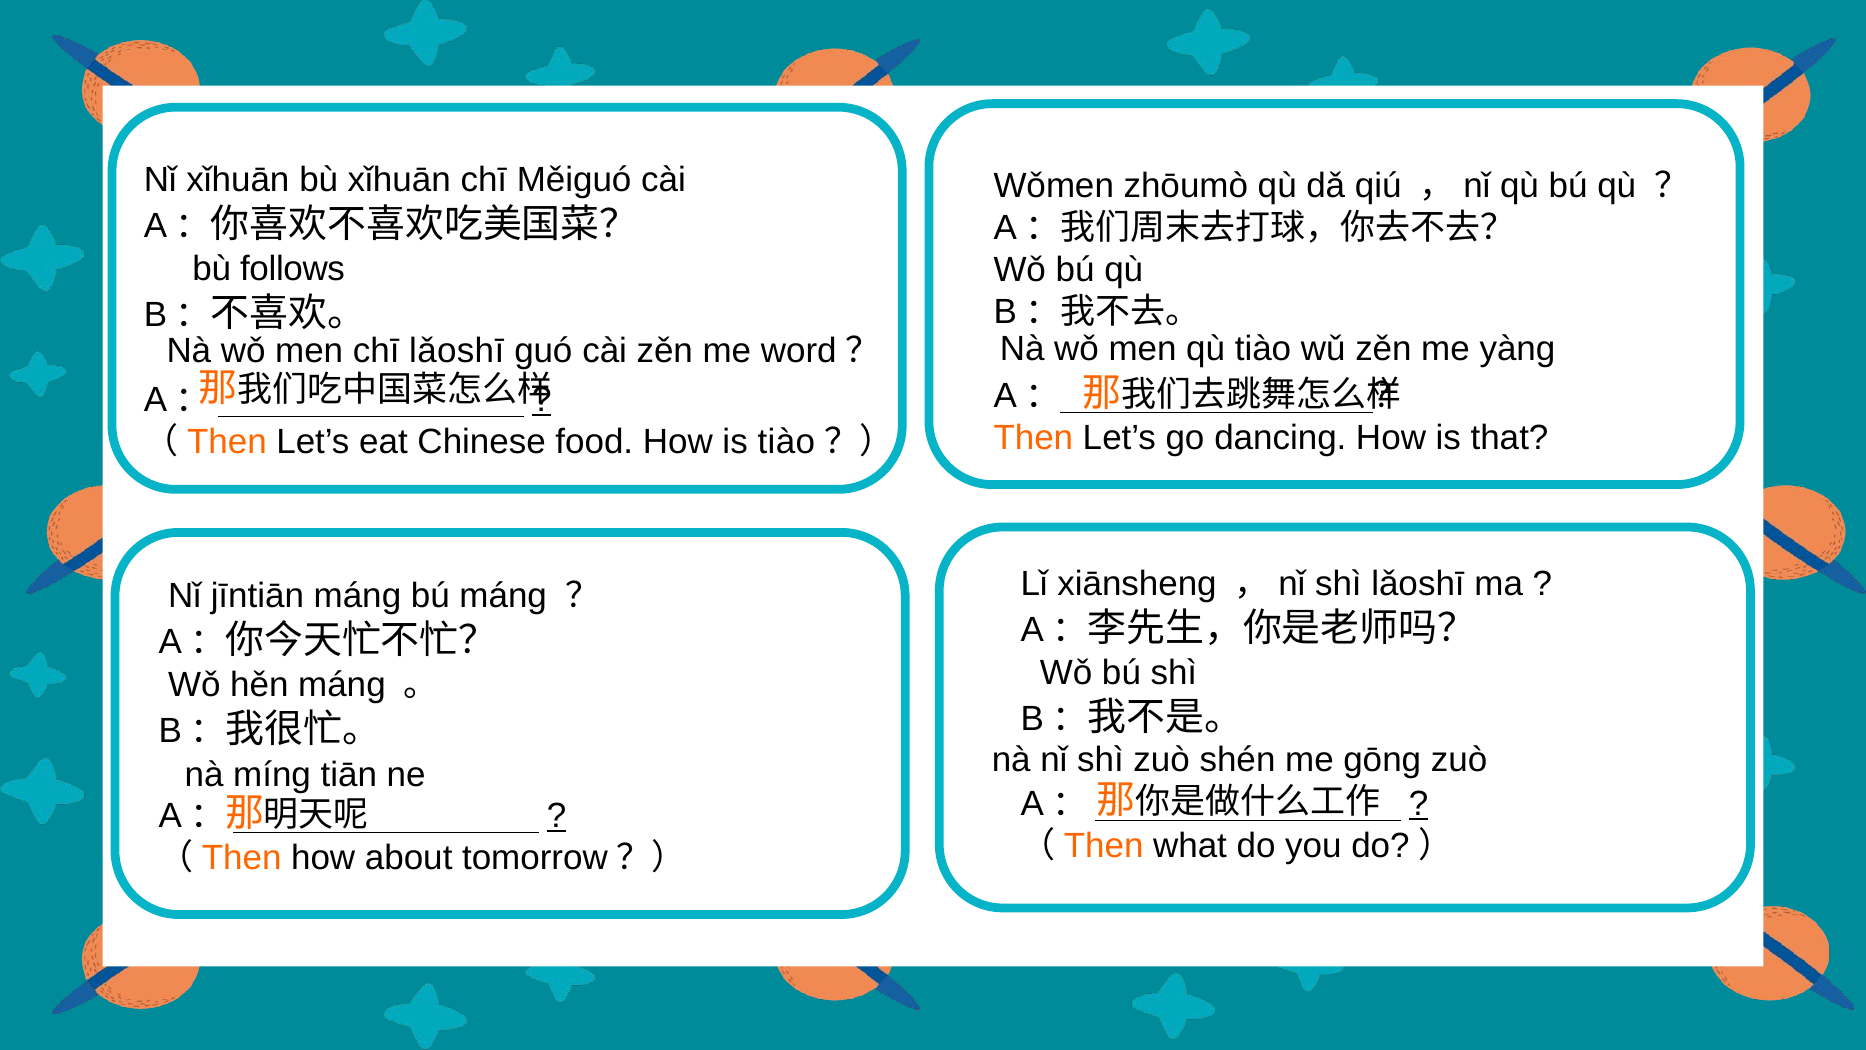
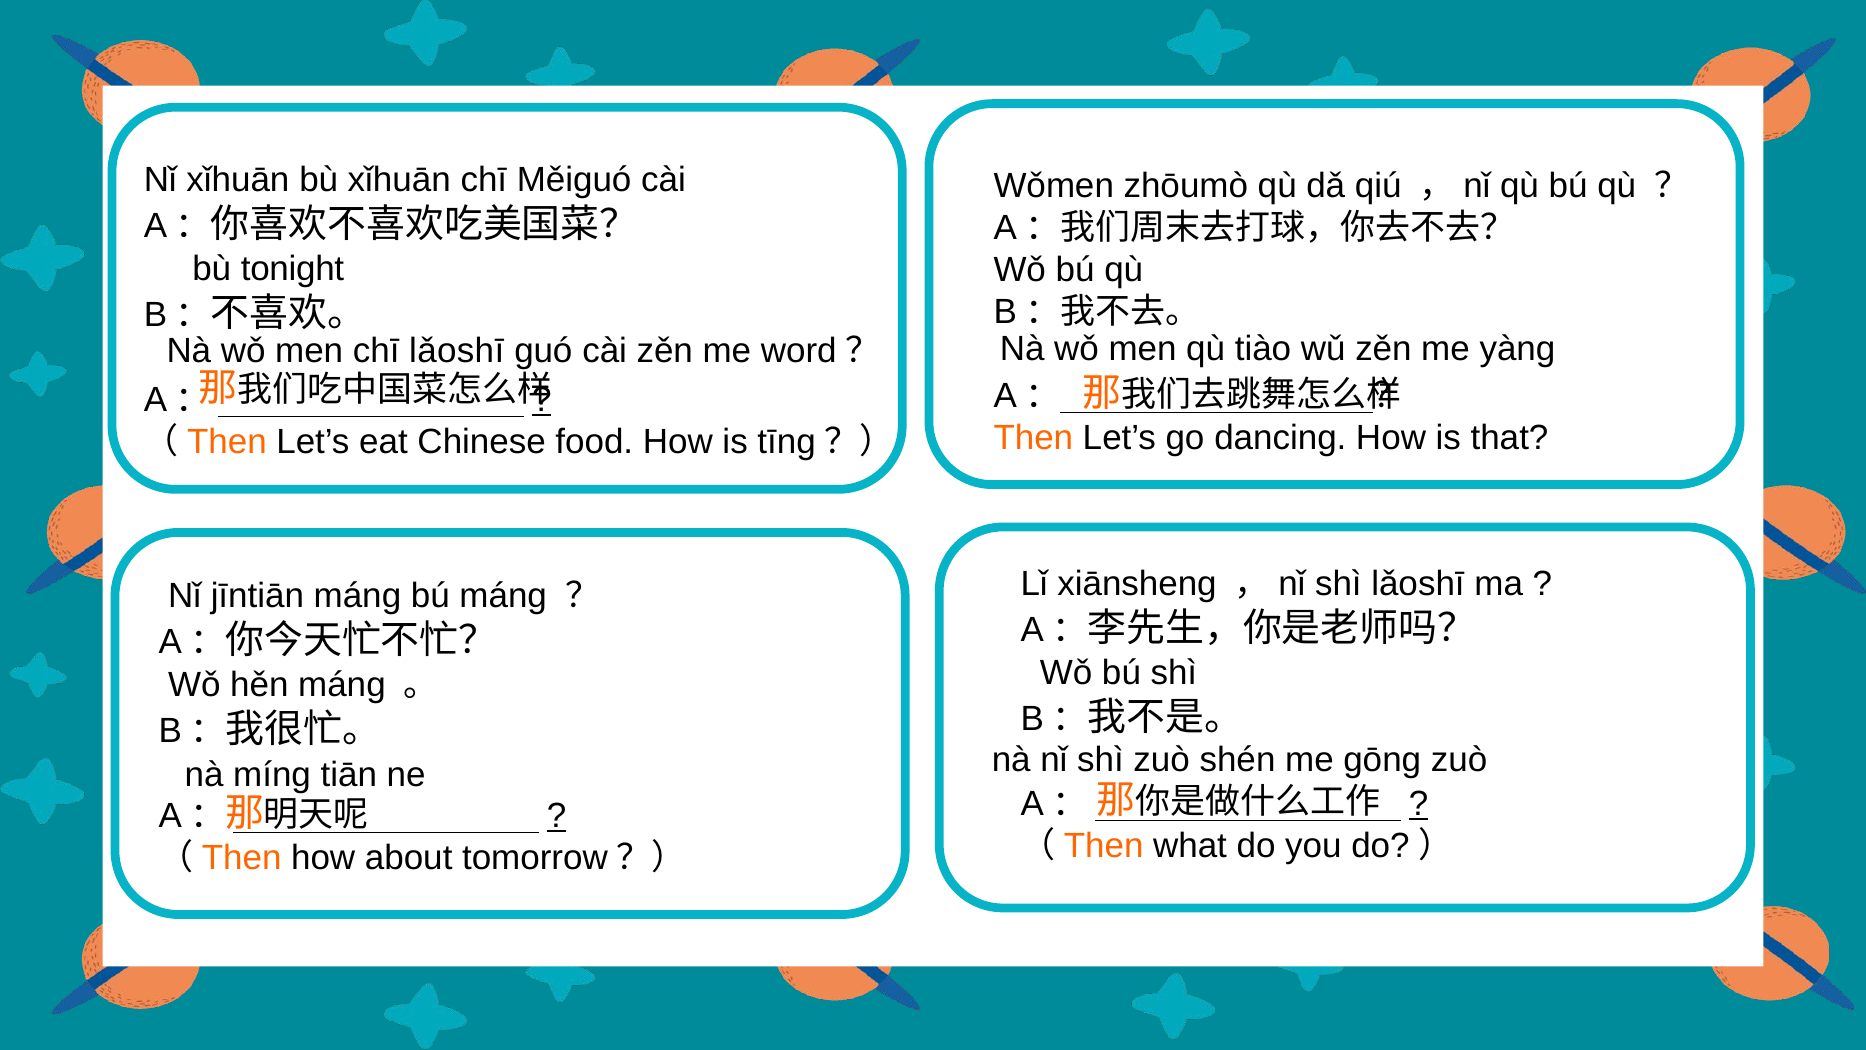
follows: follows -> tonight (292, 269)
is tiào: tiào -> tīng (787, 441)
